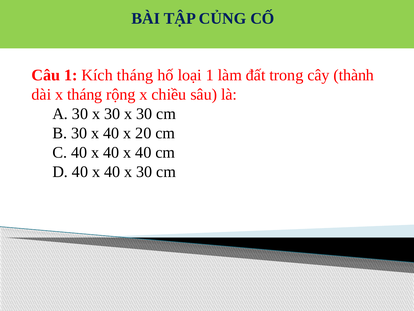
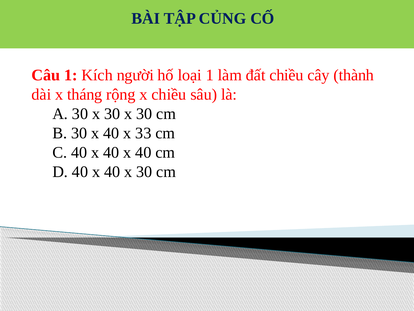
Kích tháng: tháng -> người (135, 75)
đất trong: trong -> chiều (287, 75)
20: 20 -> 33 (143, 133)
